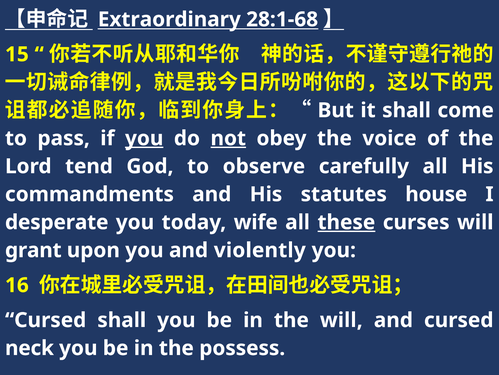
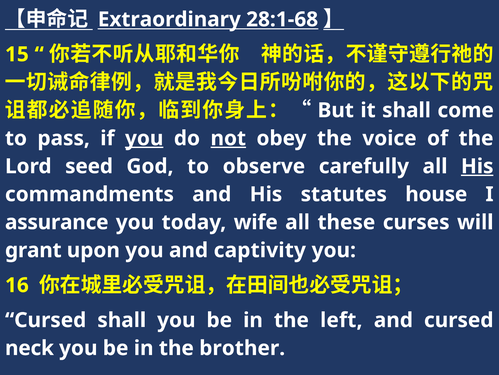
tend: tend -> seed (89, 166)
His underline: none -> present (477, 166)
desperate: desperate -> assurance (57, 222)
these underline: present -> none (346, 222)
violently: violently -> captivity (260, 250)
the will: will -> left (341, 320)
possess: possess -> brother (242, 348)
